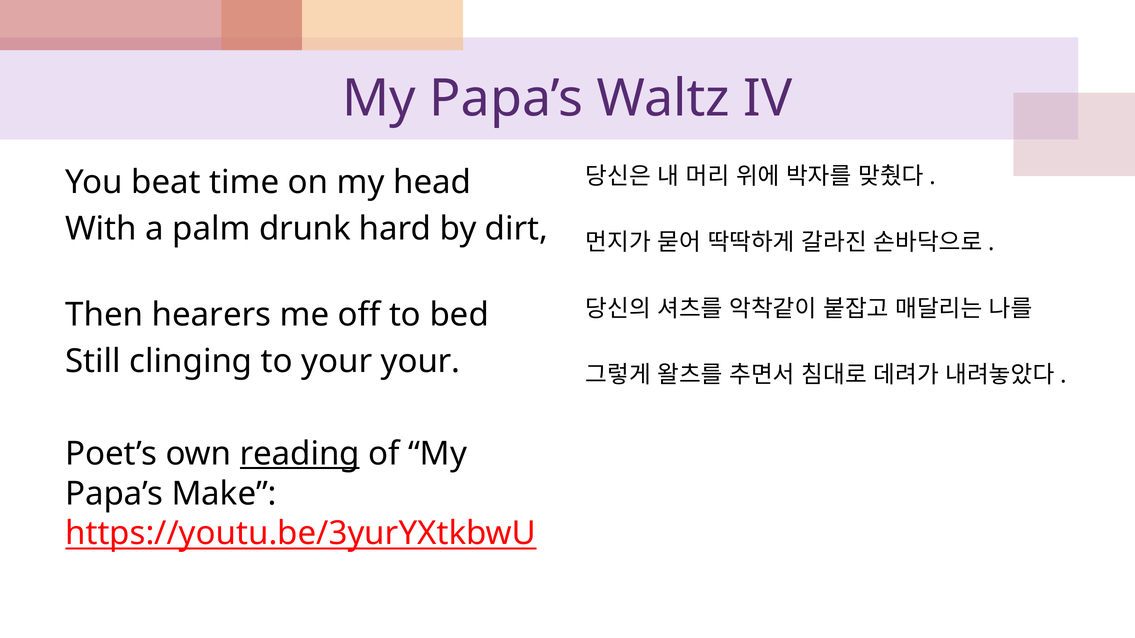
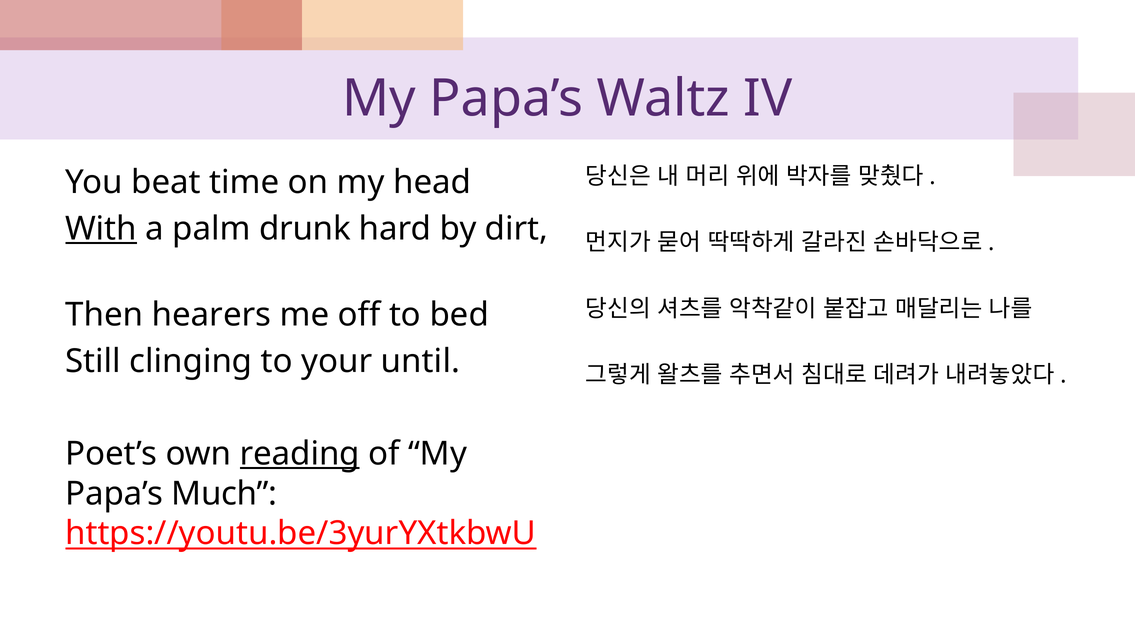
With underline: none -> present (101, 229)
your your: your -> until (420, 362)
Make: Make -> Much (224, 494)
